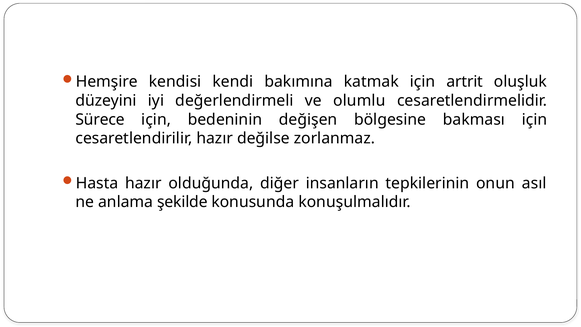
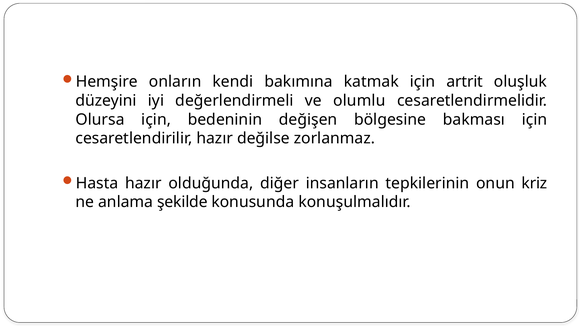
kendisi: kendisi -> onların (175, 82)
Sürece: Sürece -> Olursa (100, 119)
asıl: asıl -> kriz (534, 183)
